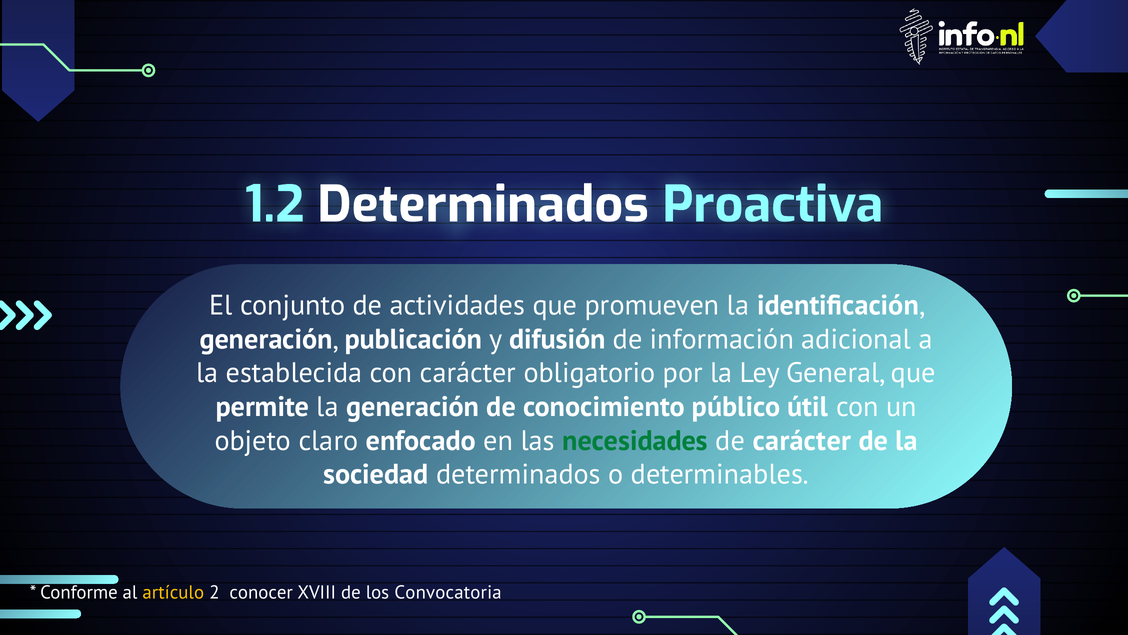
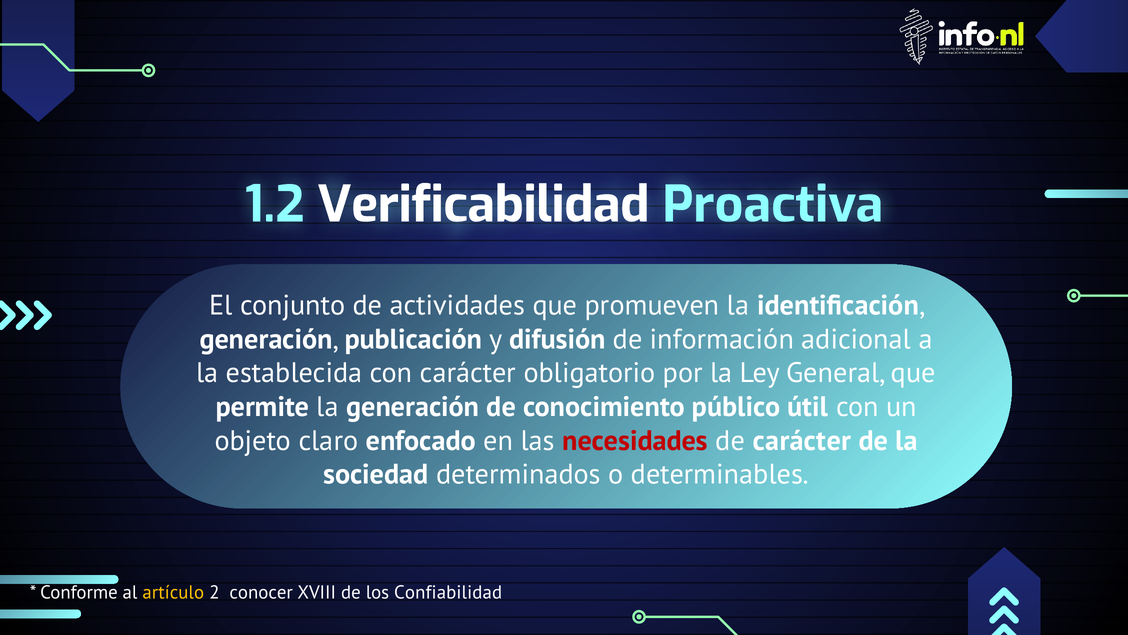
1.2 Determinados: Determinados -> Verificabilidad (483, 205)
necesidades colour: green -> red (635, 440)
Convocatoria: Convocatoria -> Confiabilidad (448, 592)
